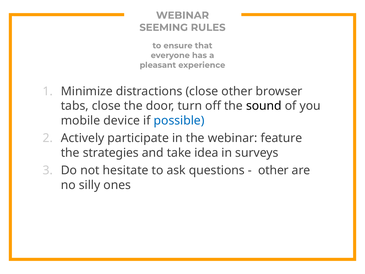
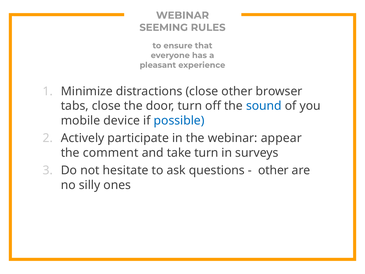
sound colour: black -> blue (264, 106)
feature: feature -> appear (281, 138)
strategies: strategies -> comment (111, 153)
take idea: idea -> turn (206, 153)
